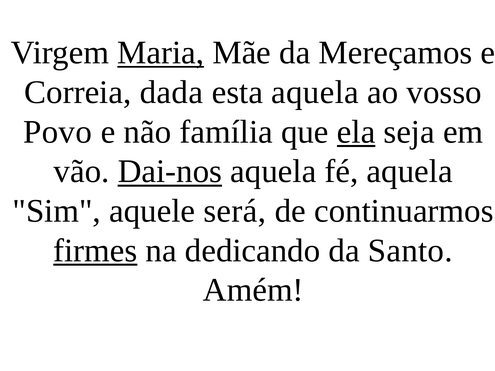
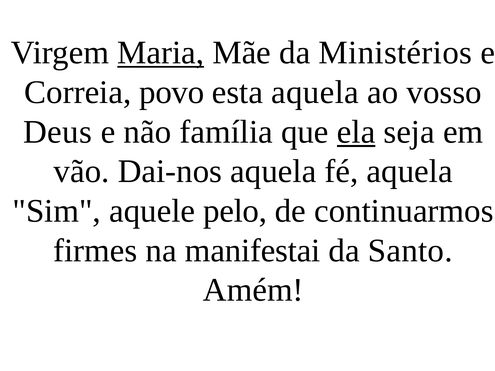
Mereçamos: Mereçamos -> Ministérios (395, 53)
dada: dada -> povo (172, 92)
Povo: Povo -> Deus (57, 132)
Dai-nos underline: present -> none (170, 172)
será: será -> pelo (235, 211)
firmes underline: present -> none (95, 251)
dedicando: dedicando -> manifestai (253, 251)
